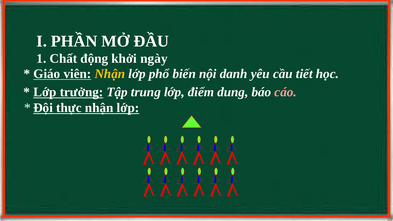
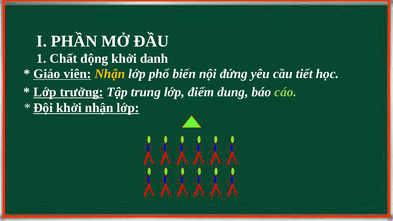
ngày: ngày -> danh (154, 59)
danh: danh -> đứng (234, 74)
cáo colour: pink -> light green (286, 92)
Đội thực: thực -> khởi (69, 108)
